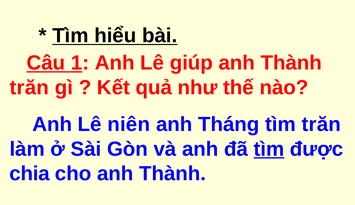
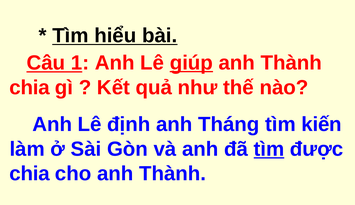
giúp underline: none -> present (191, 63)
trăn: trăn -> chia (30, 87)
niên: niên -> định (129, 124)
tìm trăn: trăn -> kiến (322, 124)
